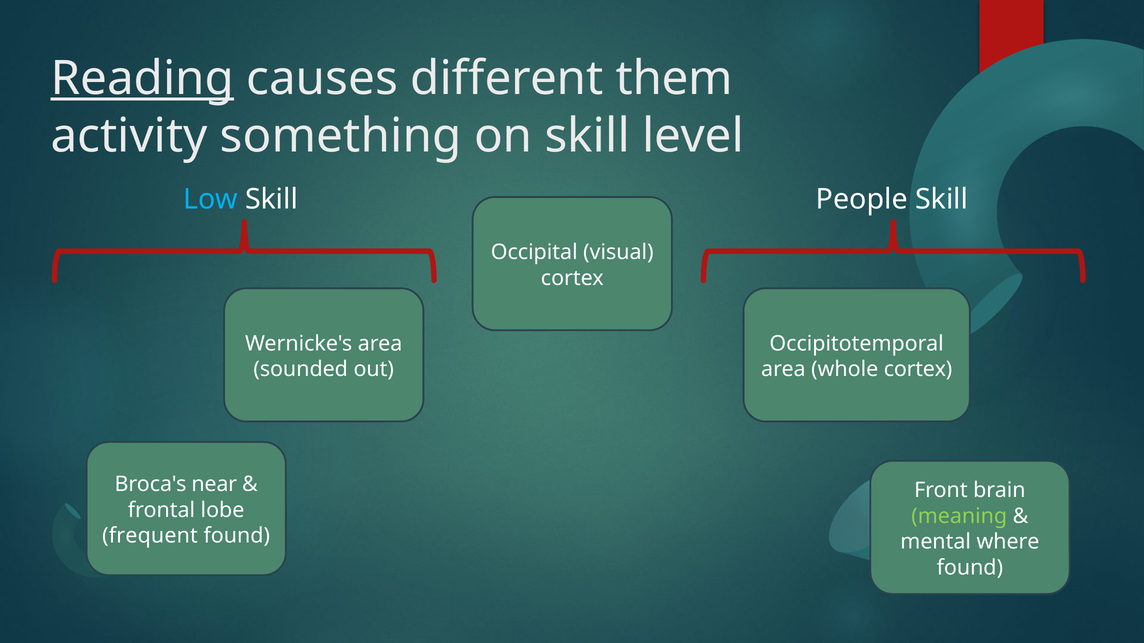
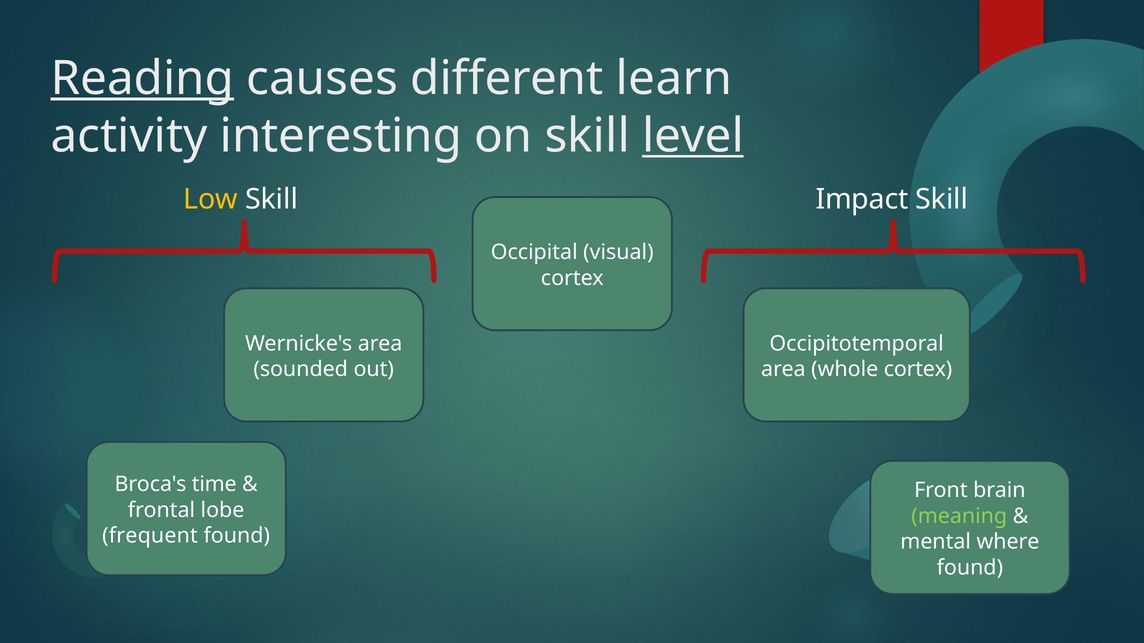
them: them -> learn (674, 79)
something: something -> interesting (341, 136)
level underline: none -> present (693, 136)
Low colour: light blue -> yellow (211, 199)
People: People -> Impact (862, 199)
near: near -> time (214, 485)
